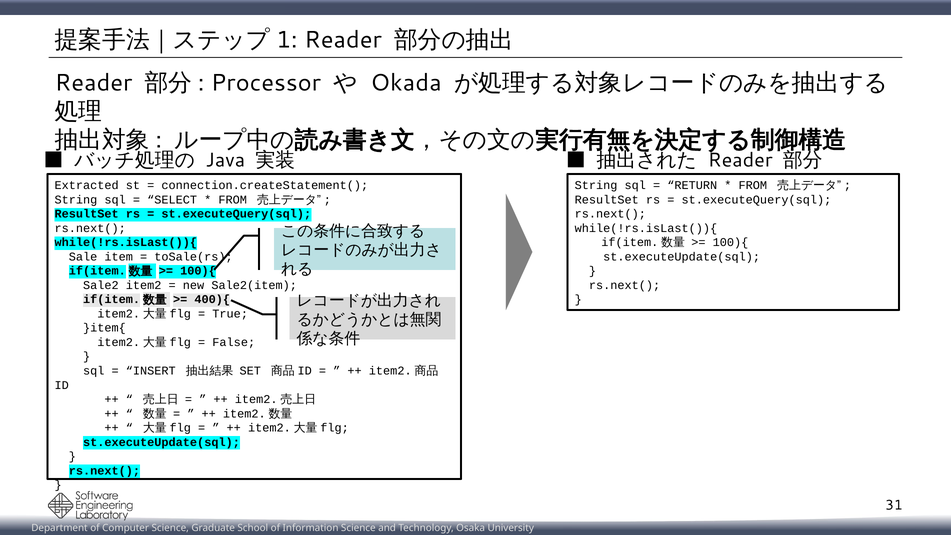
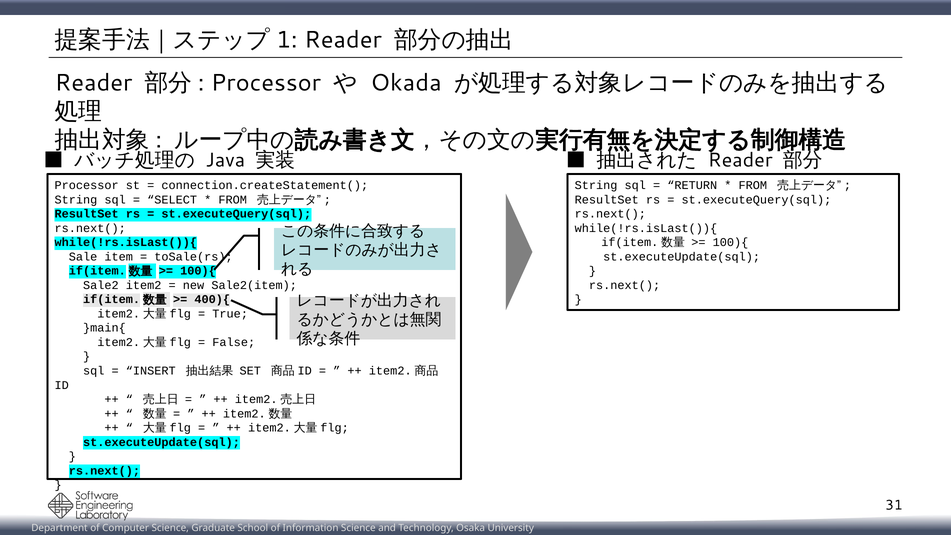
Extracted: Extracted -> Processor (87, 185)
}item{: }item{ -> }main{ (104, 328)
